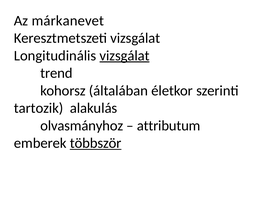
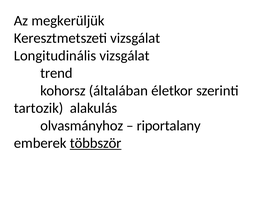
márkanevet: márkanevet -> megkerüljük (68, 21)
vizsgálat underline: present -> none (125, 56)
attributum: attributum -> riportalany (169, 126)
